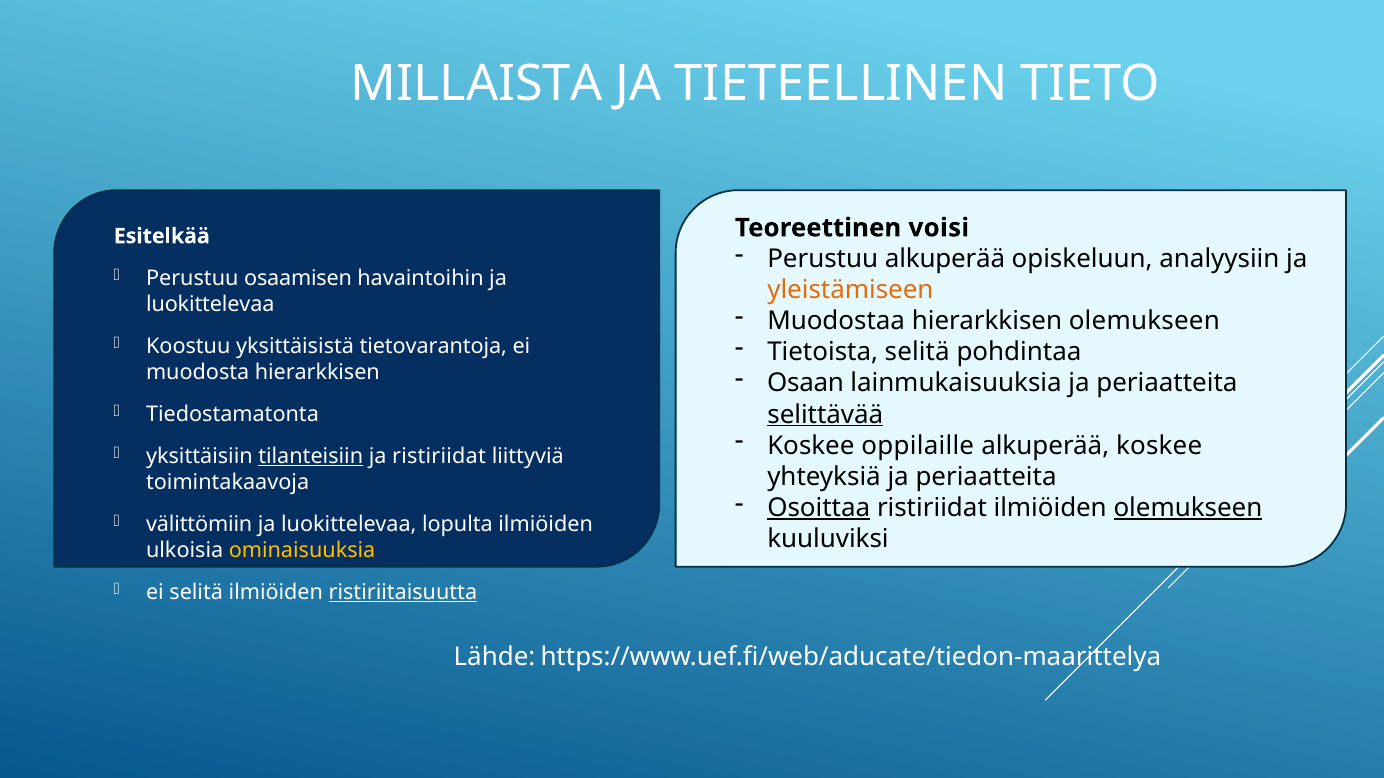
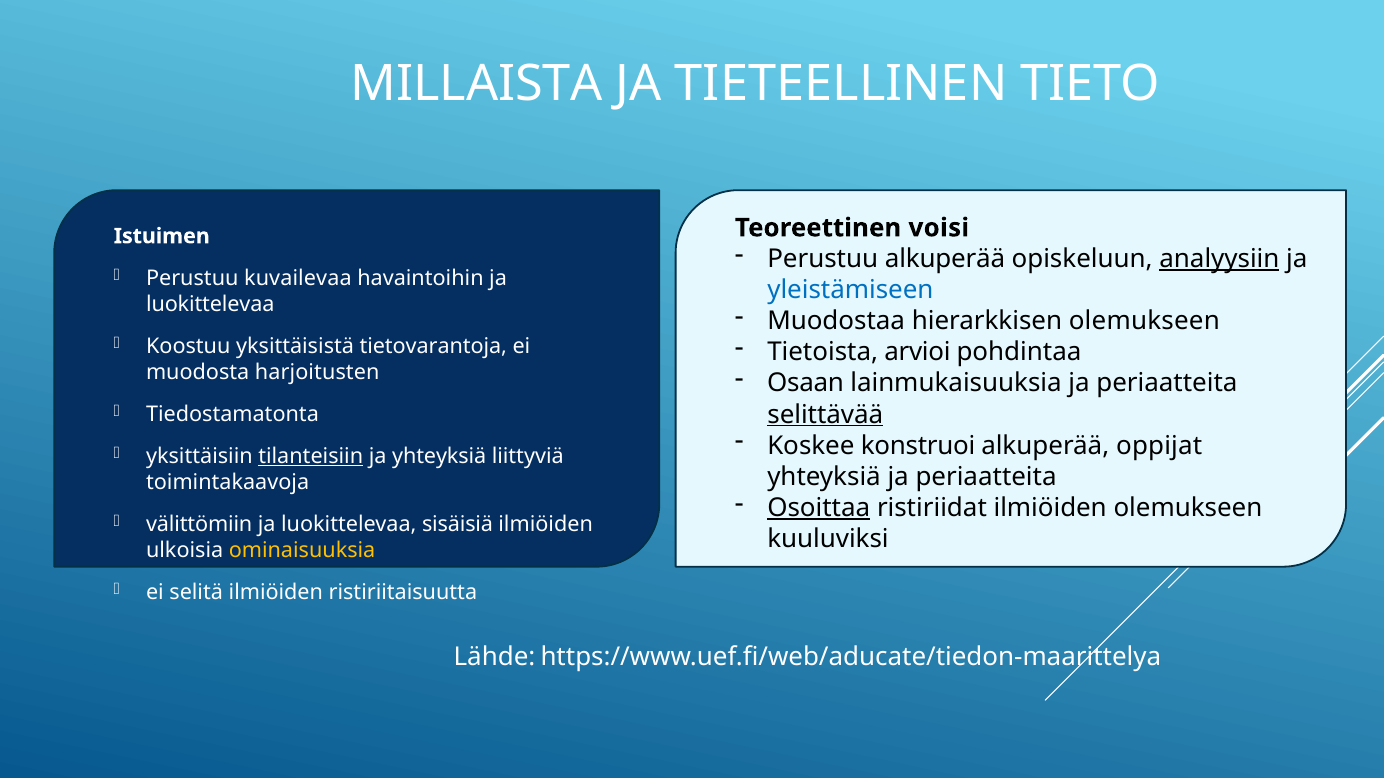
Esitelkää: Esitelkää -> Istuimen (162, 236)
analyysiin underline: none -> present (1219, 259)
osaamisen: osaamisen -> kuvailevaa (298, 278)
yleistämiseen colour: orange -> blue (850, 290)
Tietoista selitä: selitä -> arvioi (917, 353)
muodosta hierarkkisen: hierarkkisen -> harjoitusten (317, 372)
oppilaille: oppilaille -> konstruoi (918, 446)
alkuperää koskee: koskee -> oppijat (1159, 446)
ja ristiriidat: ristiriidat -> yhteyksiä (439, 457)
olemukseen underline: present -> none (1188, 508)
lopulta: lopulta -> sisäisiä (458, 525)
ristiriitaisuutta underline: present -> none (403, 593)
